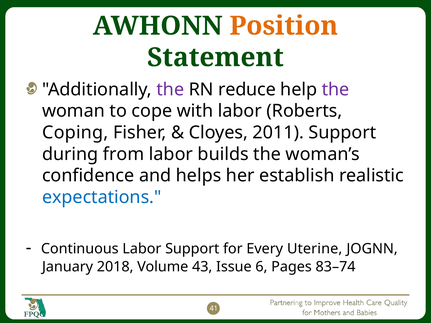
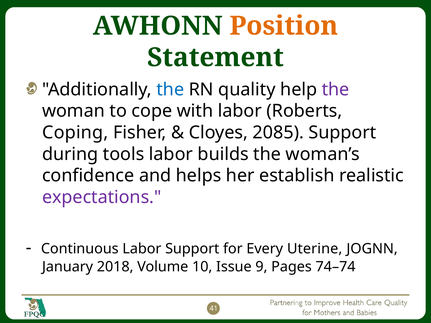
the colour: purple -> blue (170, 90)
reduce: reduce -> quality (247, 90)
2011: 2011 -> 2085 (278, 133)
from: from -> tools (124, 154)
expectations colour: blue -> purple (102, 197)
43: 43 -> 10 (202, 267)
6: 6 -> 9 (261, 267)
83–74: 83–74 -> 74–74 (336, 267)
